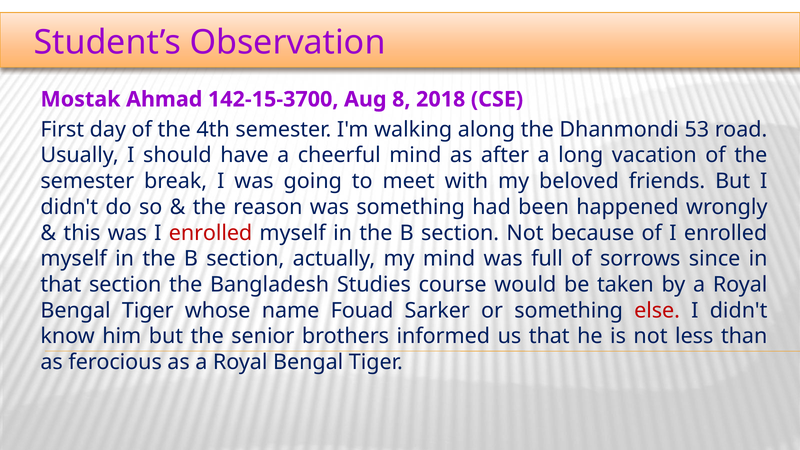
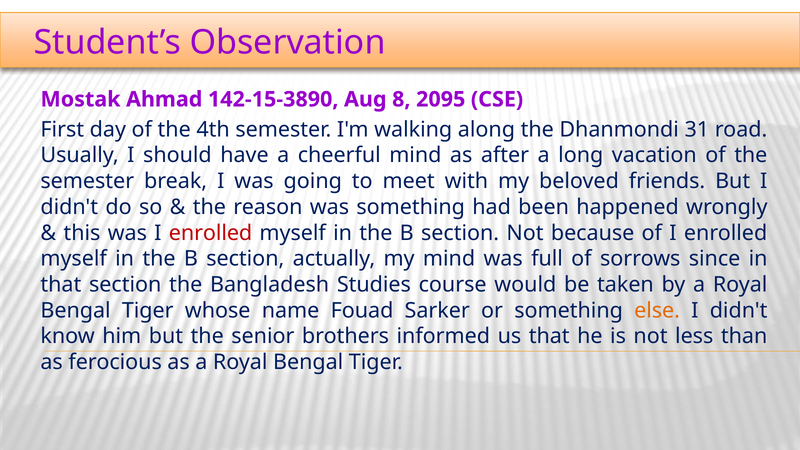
142-15-3700: 142-15-3700 -> 142-15-3890 (273, 99)
2018: 2018 -> 2095 (441, 99)
53: 53 -> 31 (697, 130)
else colour: red -> orange (657, 310)
